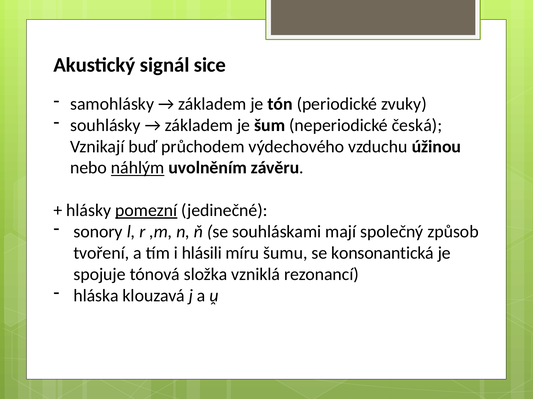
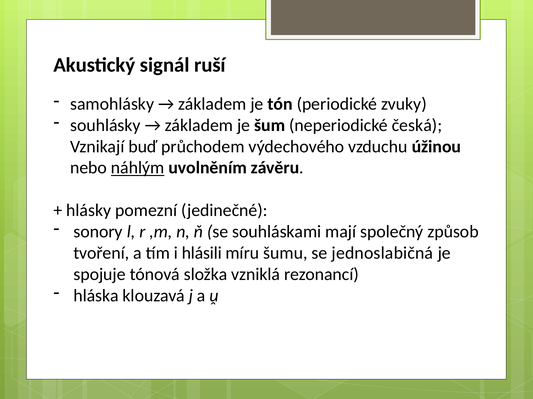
sice: sice -> ruší (210, 65)
pomezní underline: present -> none (146, 211)
konsonantická: konsonantická -> jednoslabičná (382, 253)
